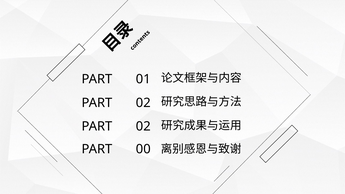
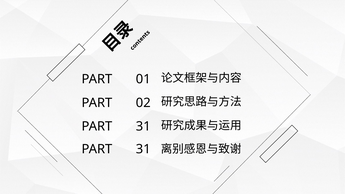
02: 02 -> 31 (143, 126)
00: 00 -> 31 (143, 149)
